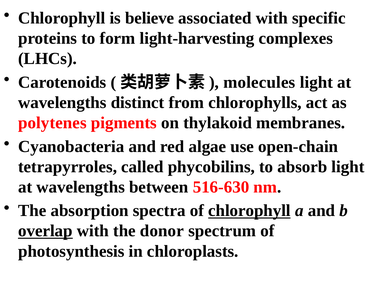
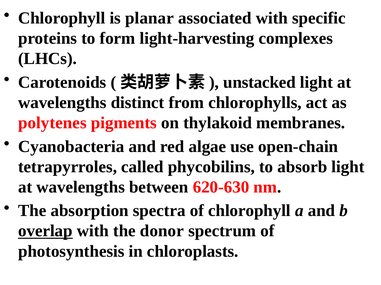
believe: believe -> planar (149, 18)
molecules: molecules -> unstacked (259, 82)
516-630: 516-630 -> 620-630 (221, 187)
chlorophyll underline: present -> none (249, 211)
